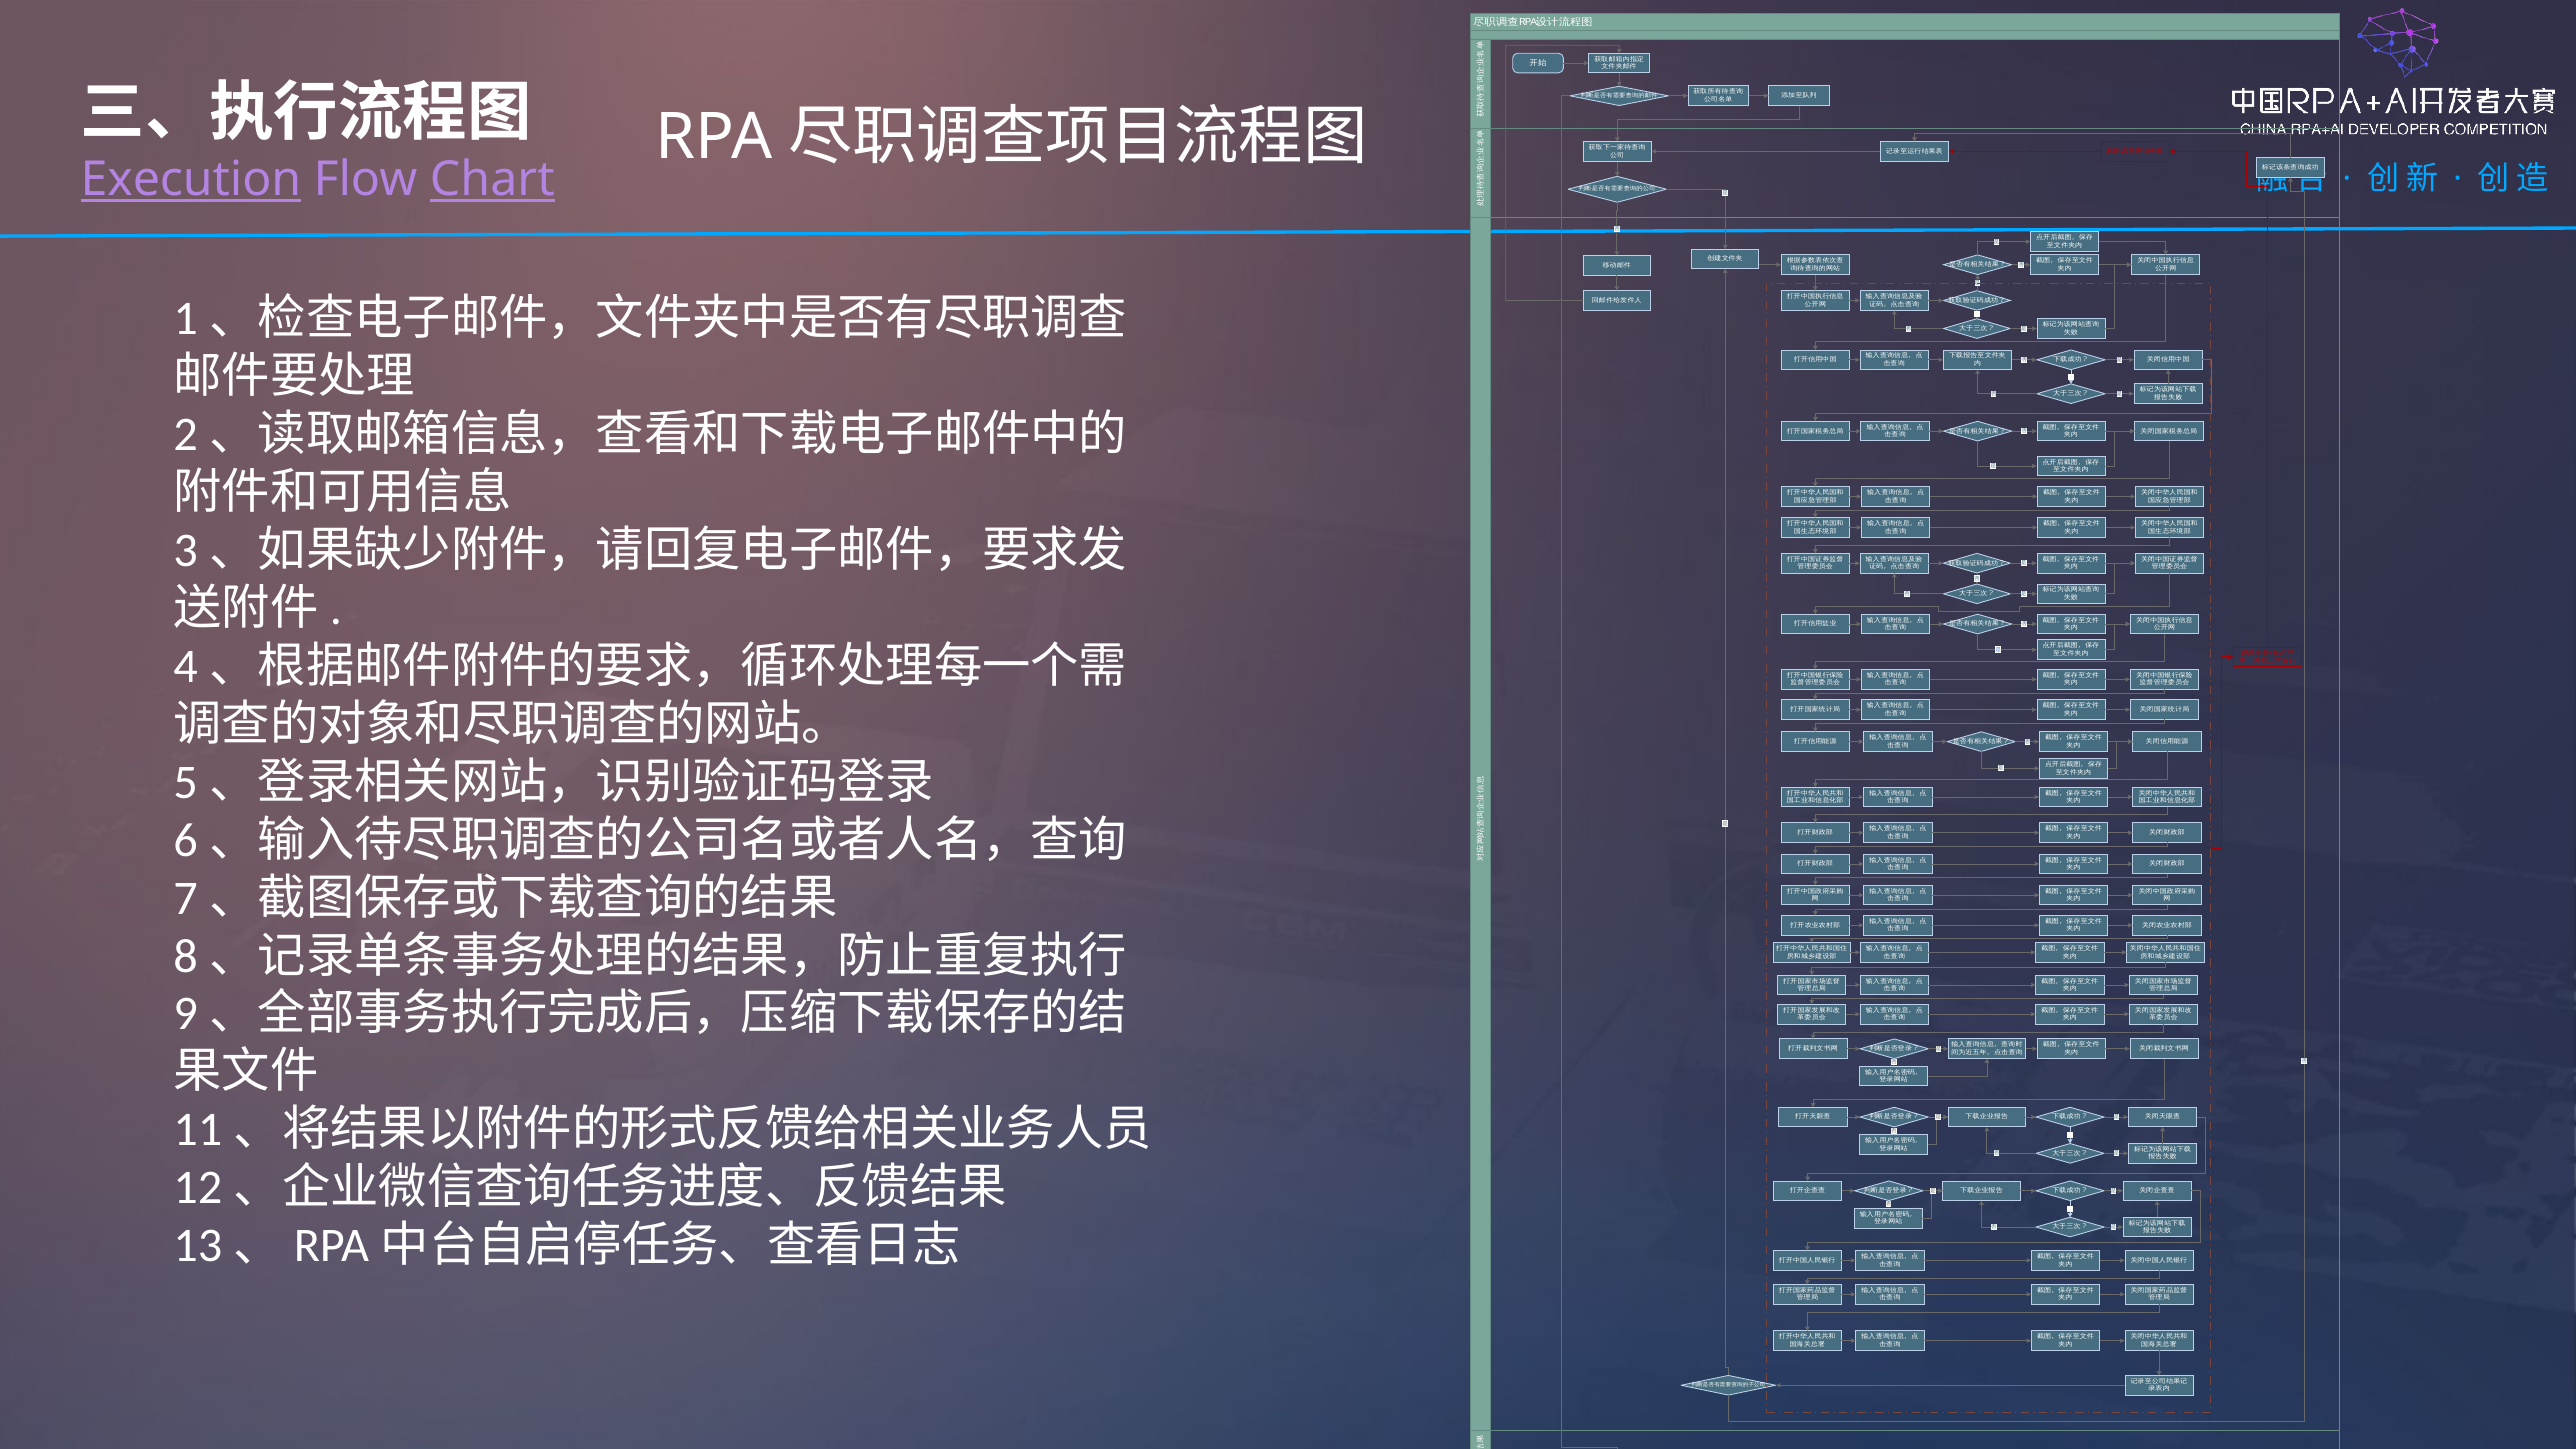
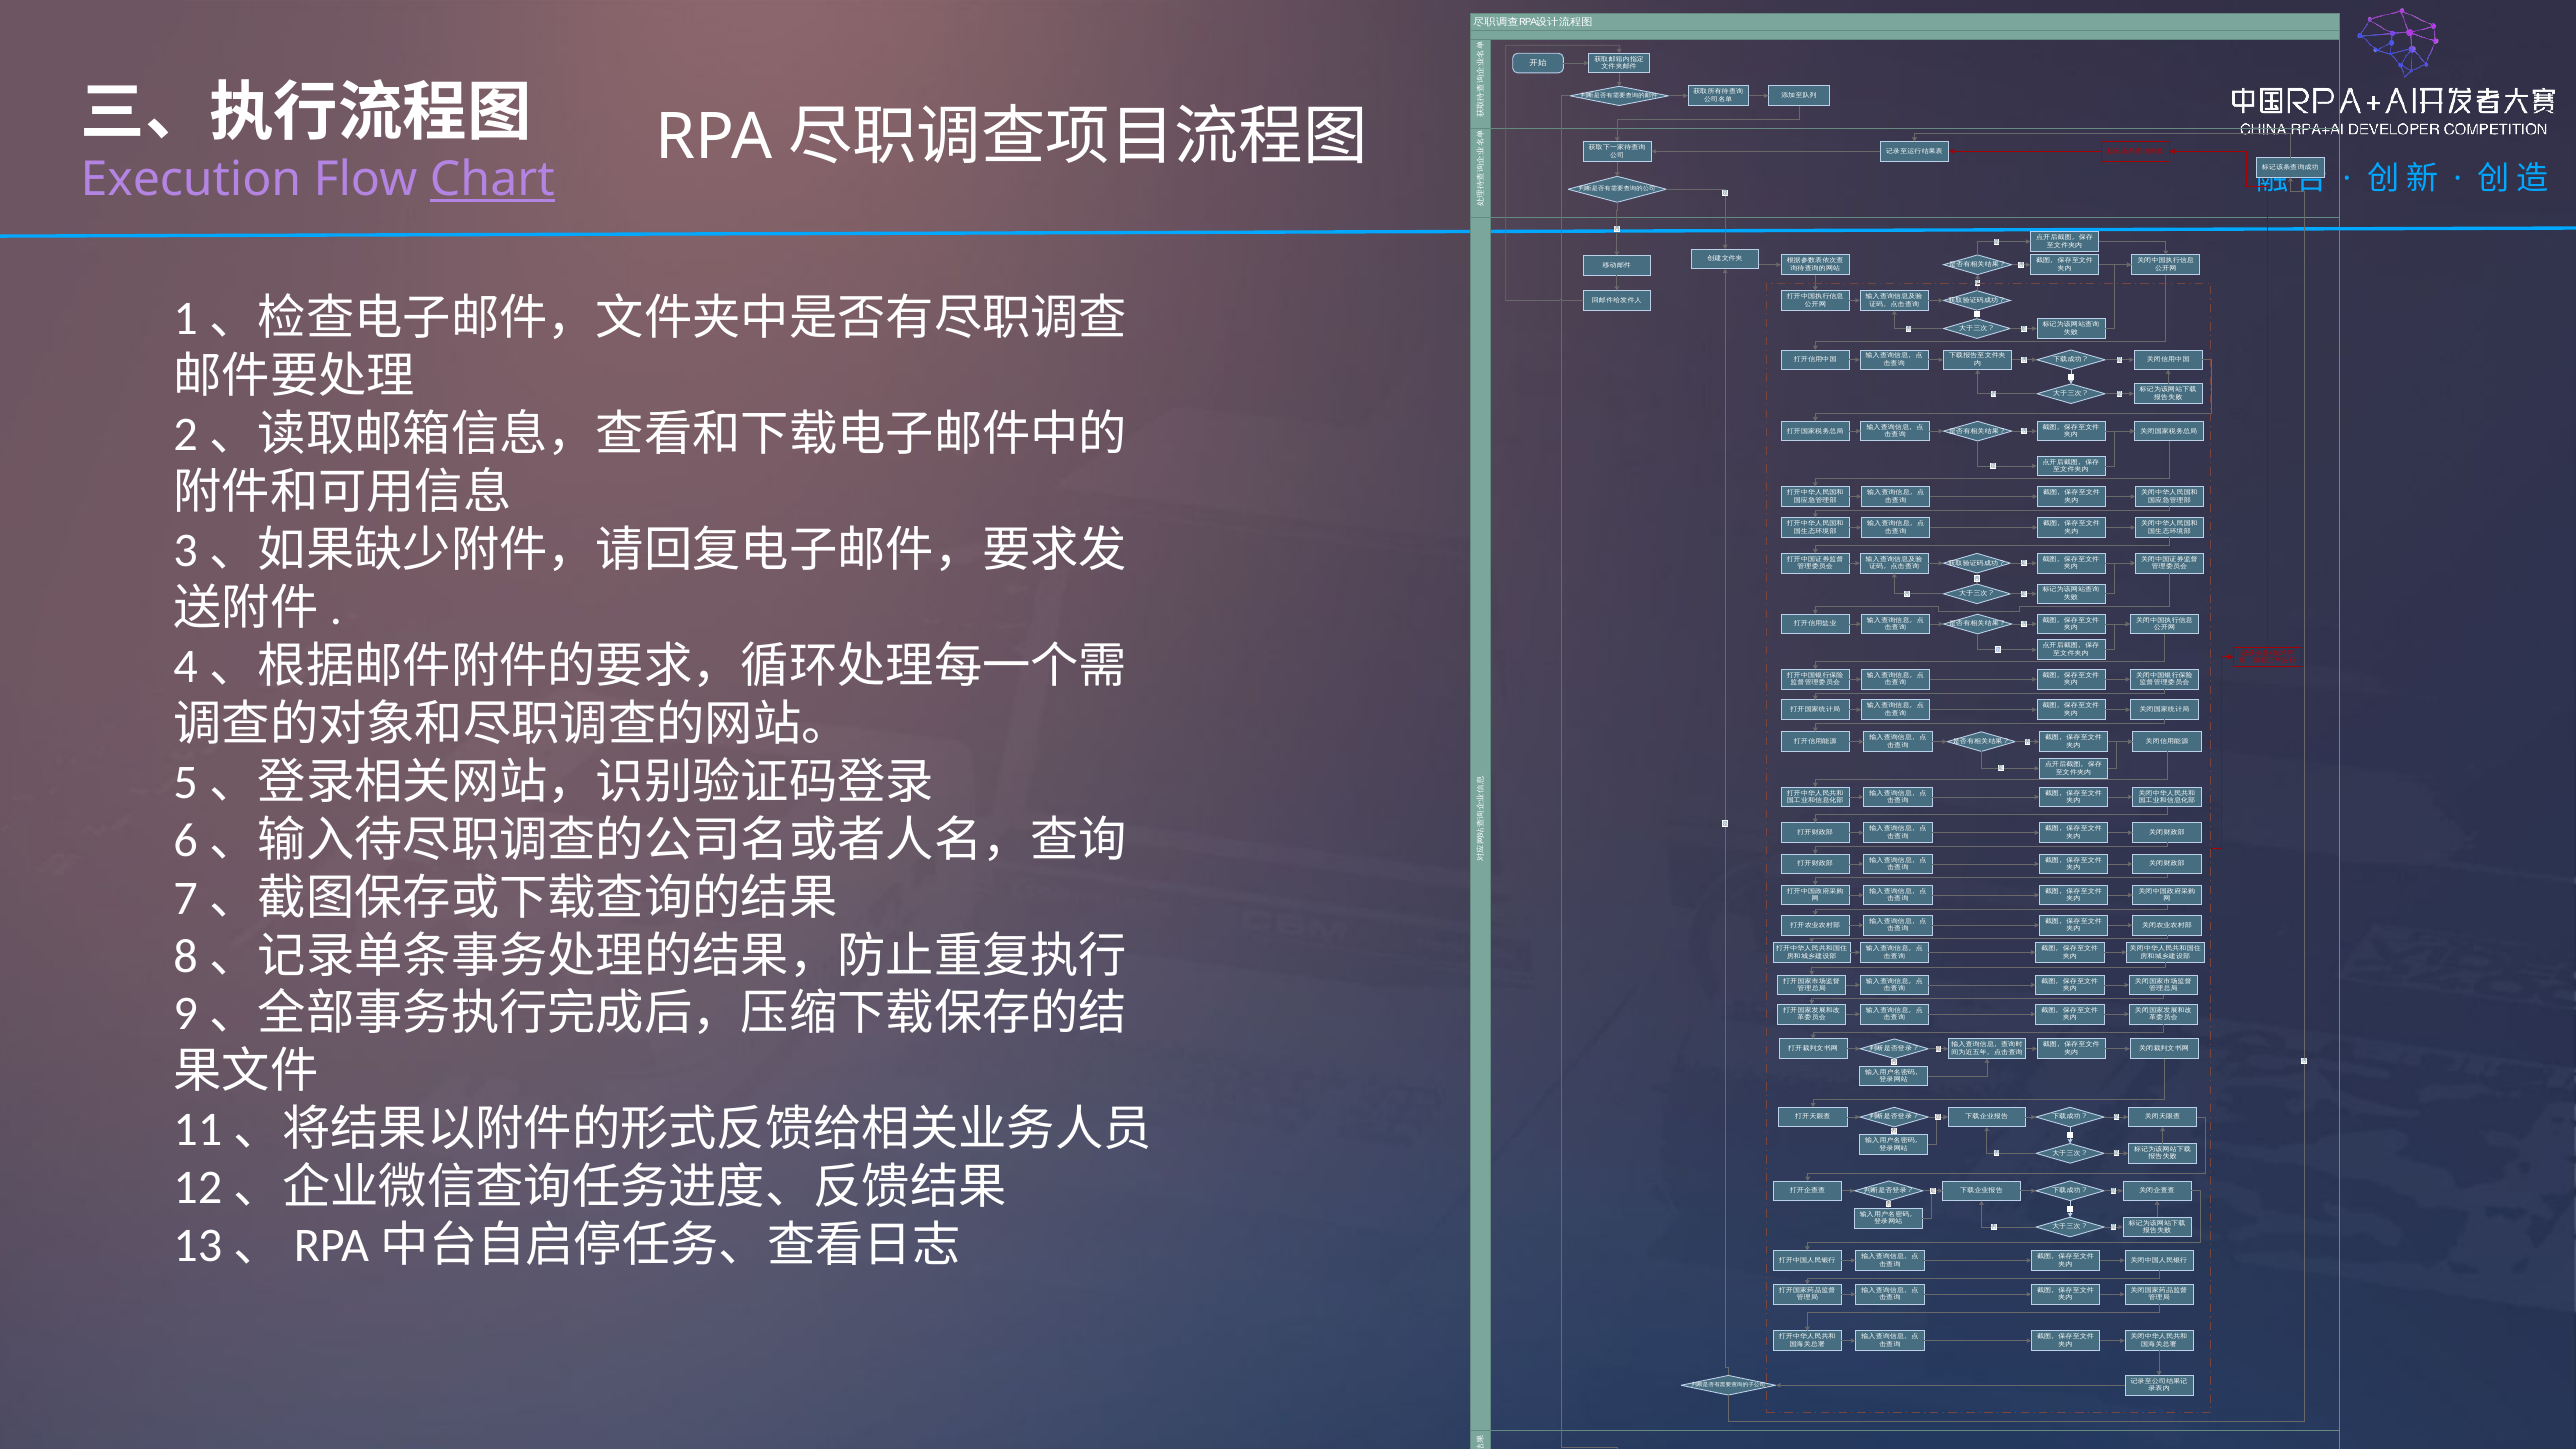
Execution underline: present -> none (191, 179)
